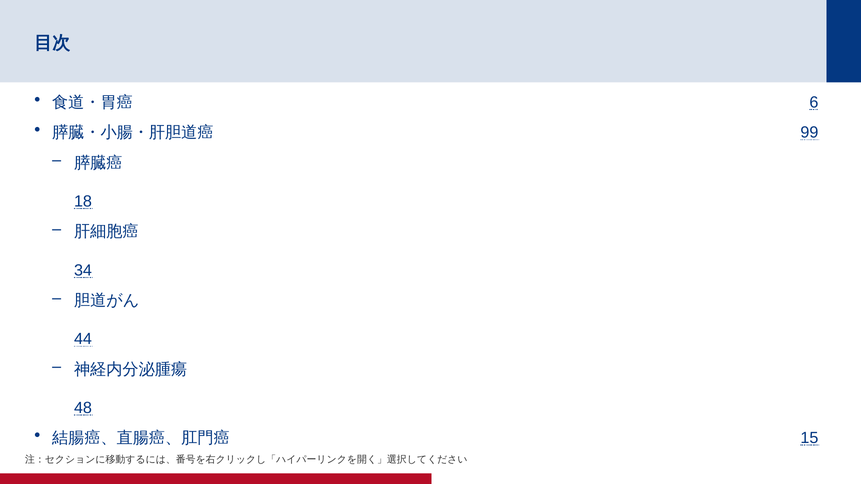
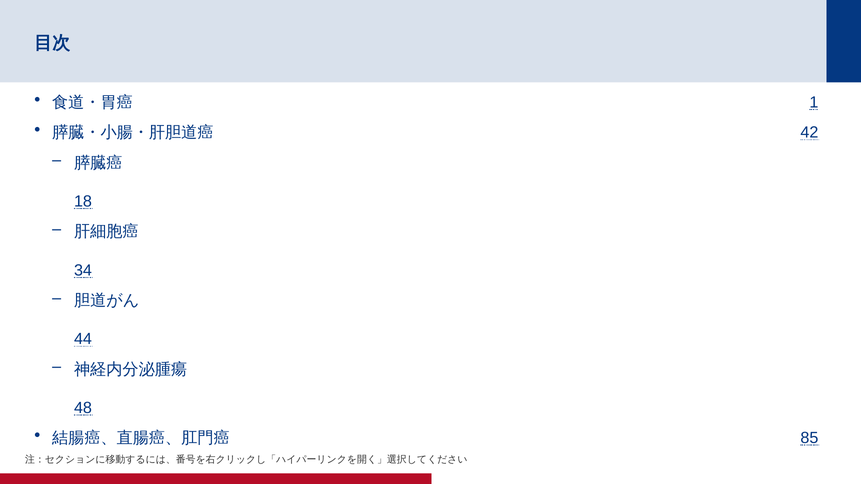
6: 6 -> 1 (814, 103)
99: 99 -> 42 (809, 133)
15: 15 -> 85 (809, 438)
